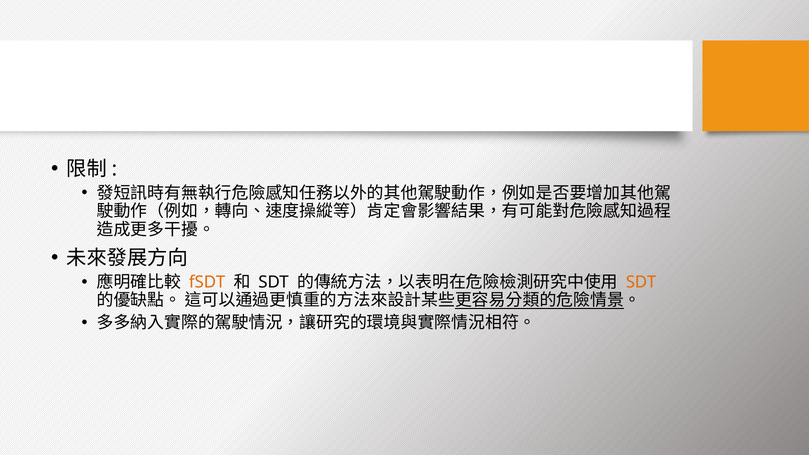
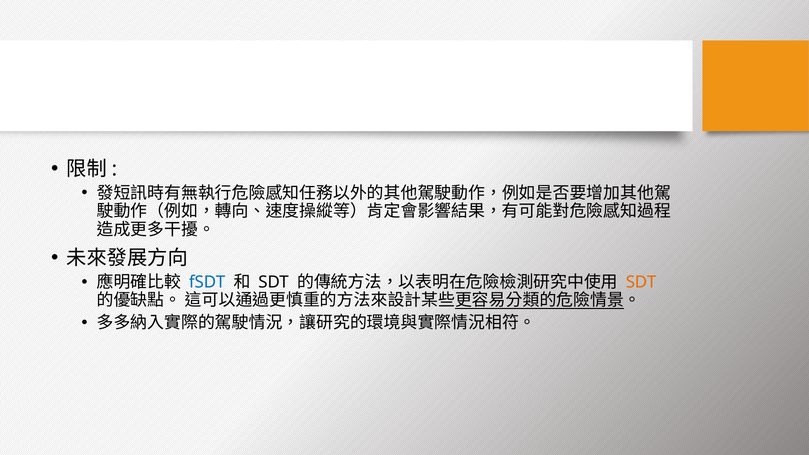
fSDT colour: orange -> blue (207, 282)
